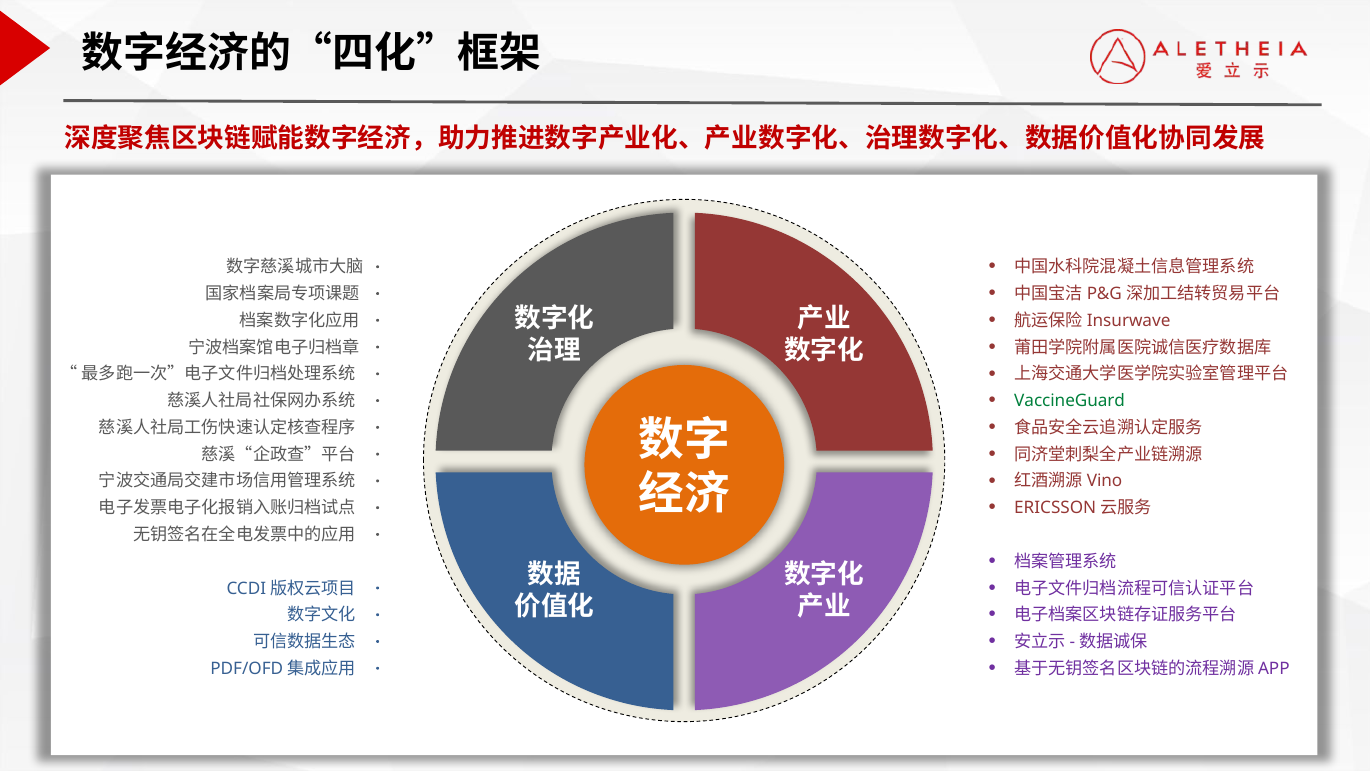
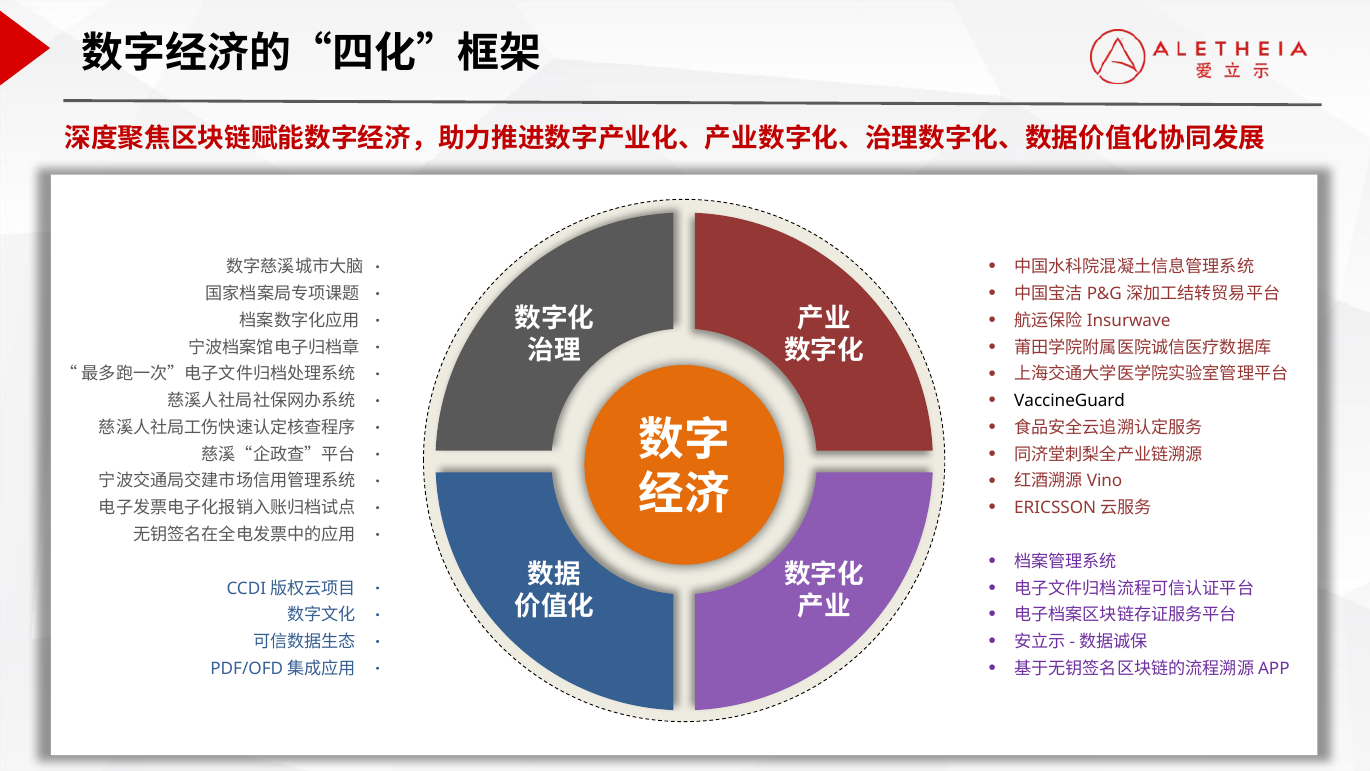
VaccineGuard colour: green -> black (1070, 401)
